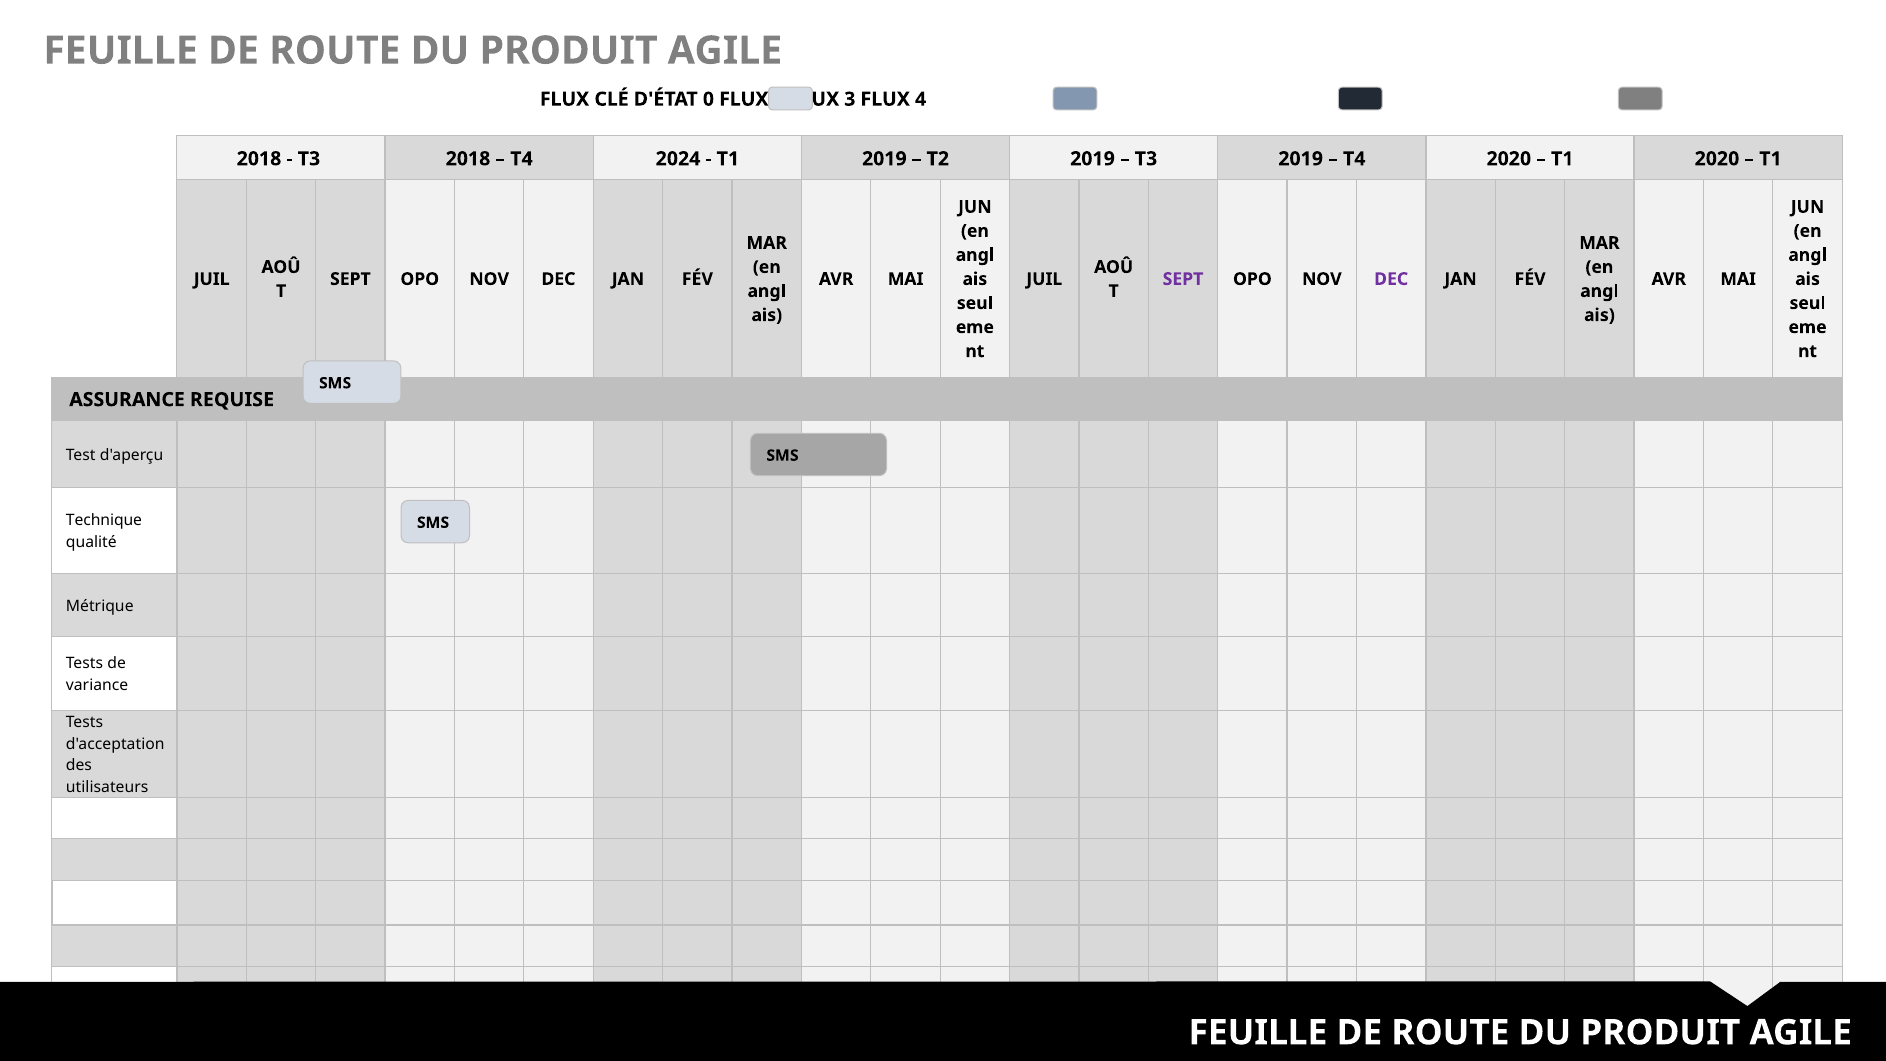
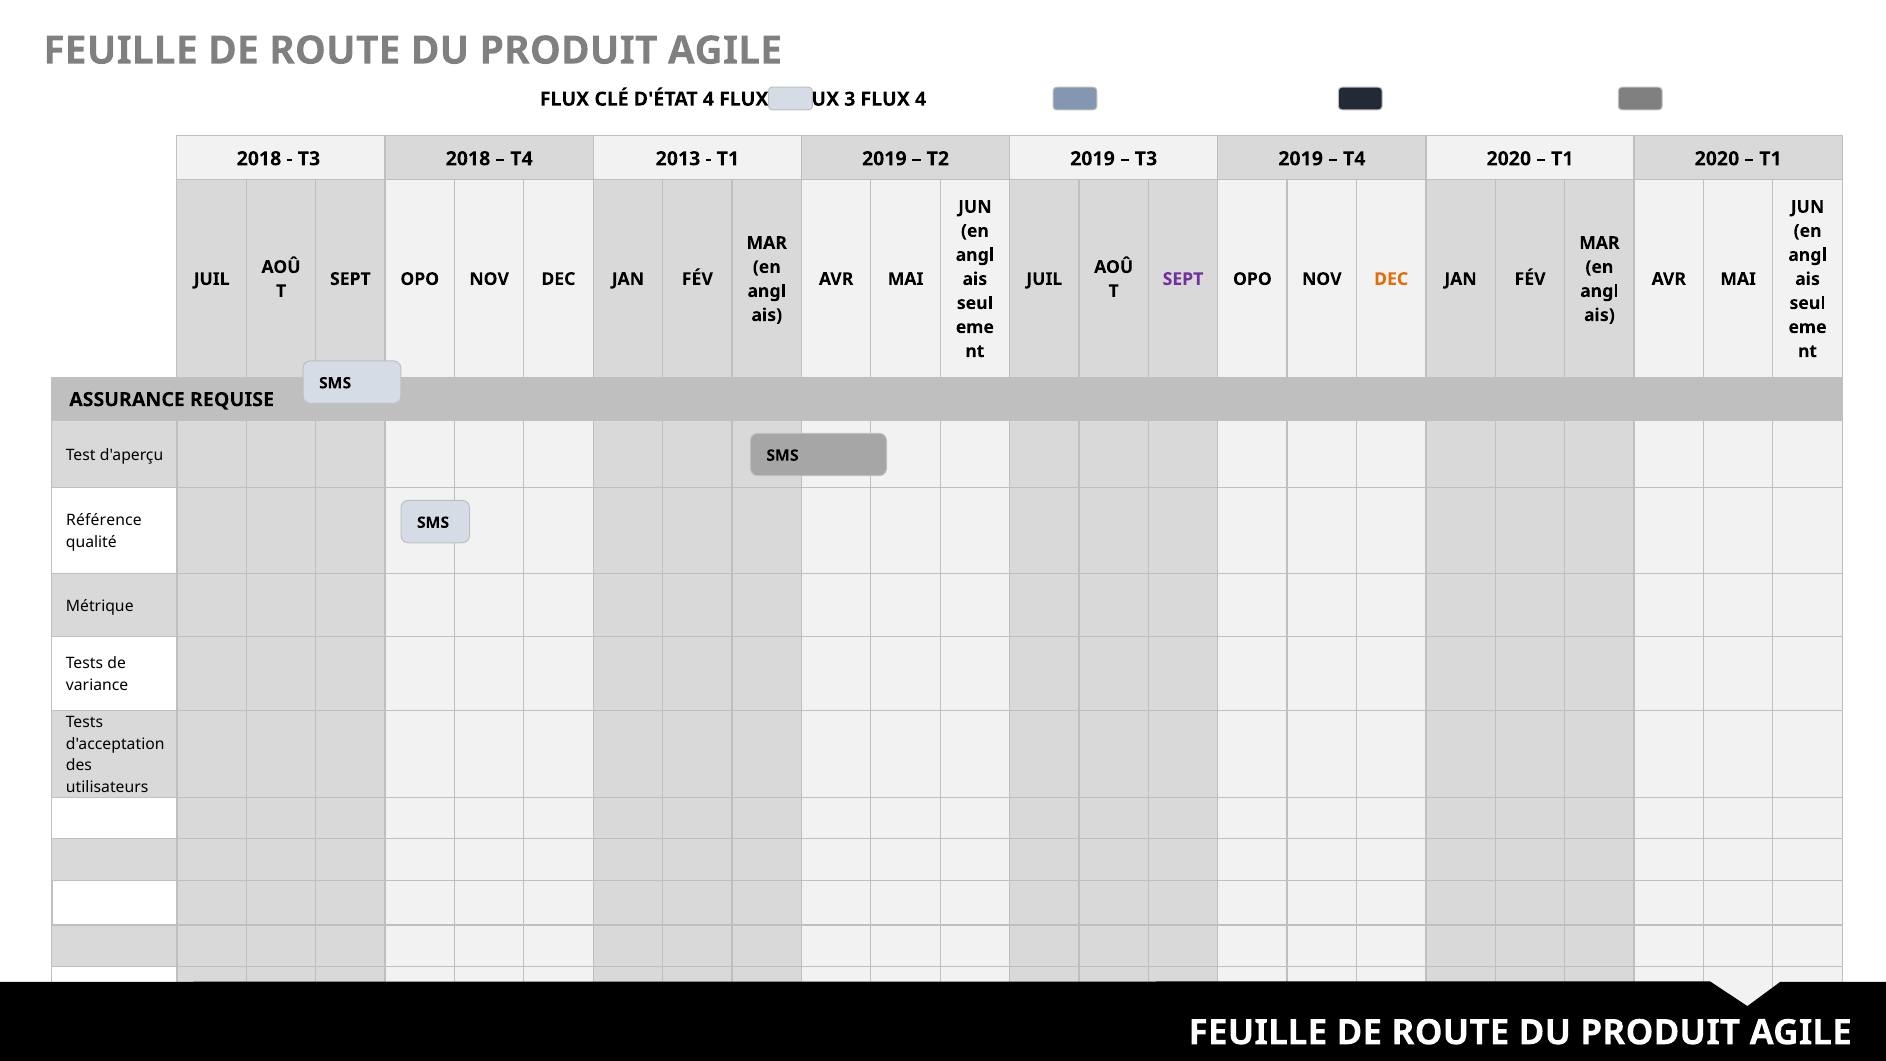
D'ÉTAT 0: 0 -> 4 (708, 99)
2024: 2024 -> 2013 (678, 159)
DEC colour: purple -> orange (1391, 279)
Technique: Technique -> Référence (104, 521)
